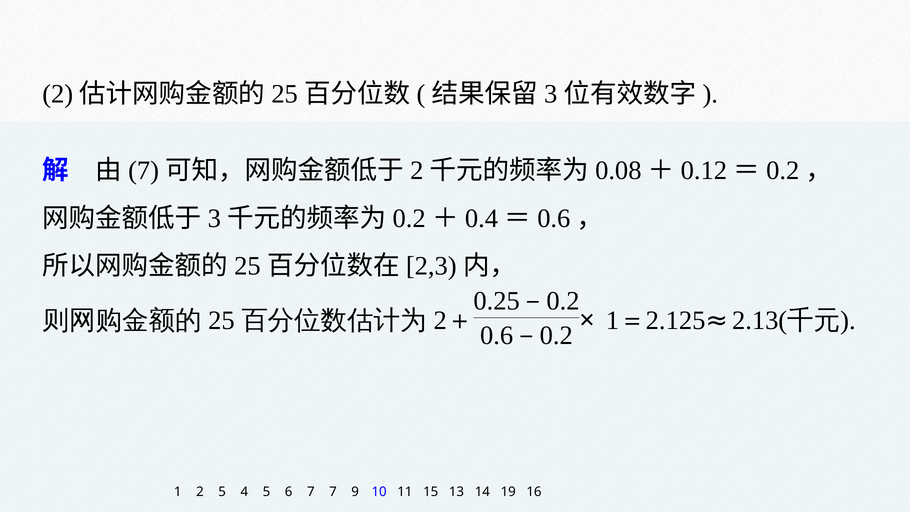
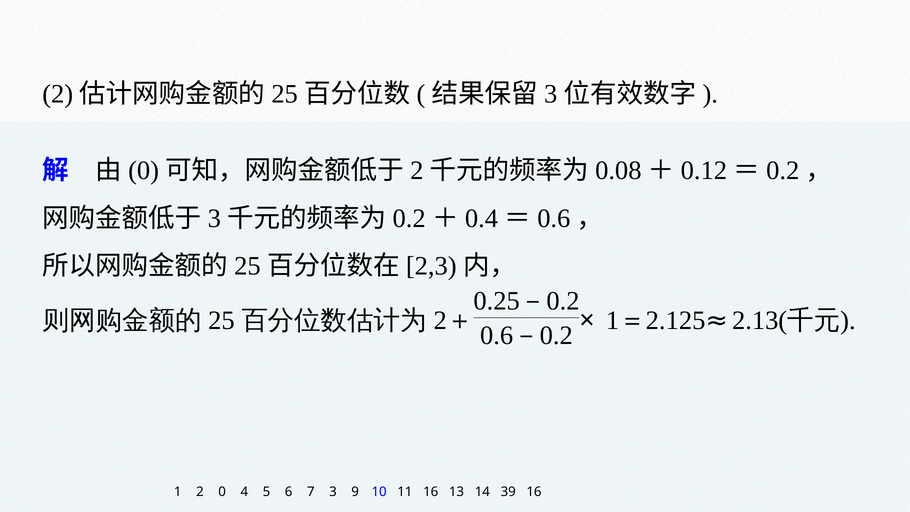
7: 7 -> 0 (144, 170)
2 5: 5 -> 0 (222, 492)
7 7: 7 -> 3 (333, 492)
11 15: 15 -> 16 (431, 492)
19: 19 -> 39 (508, 492)
